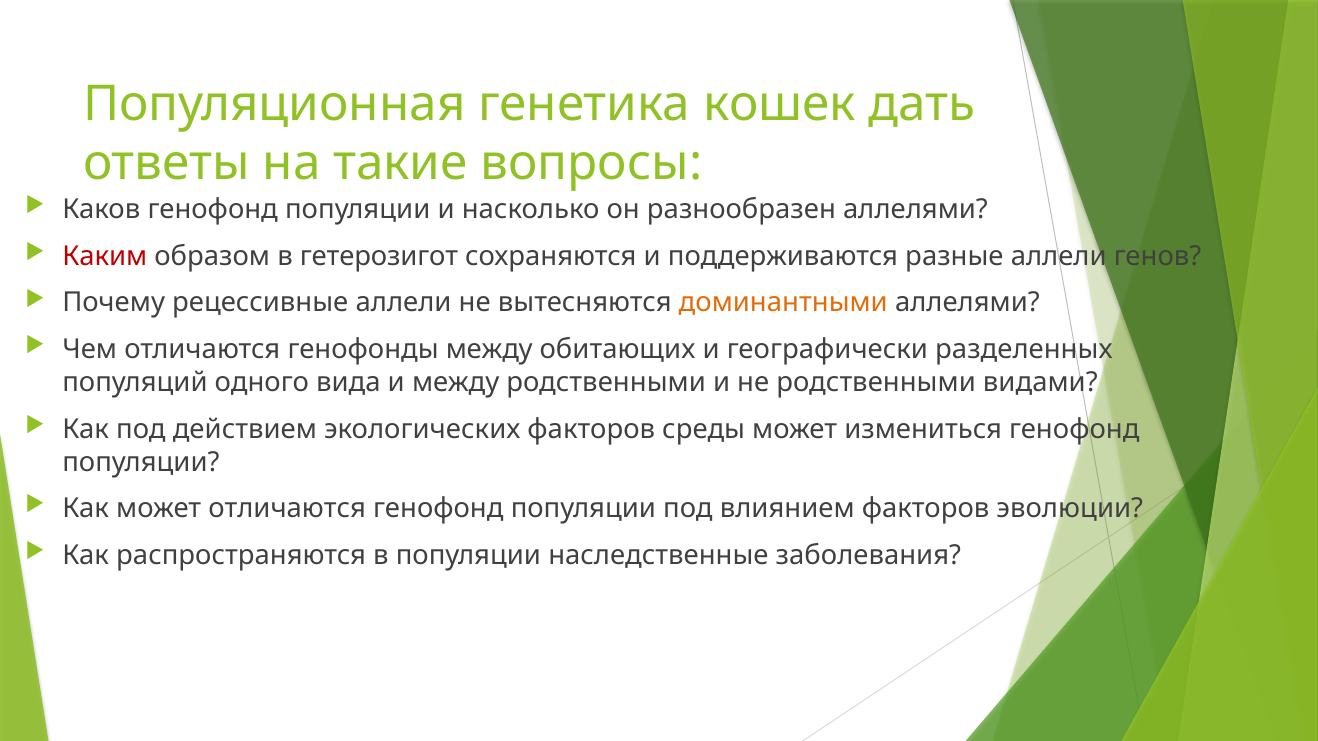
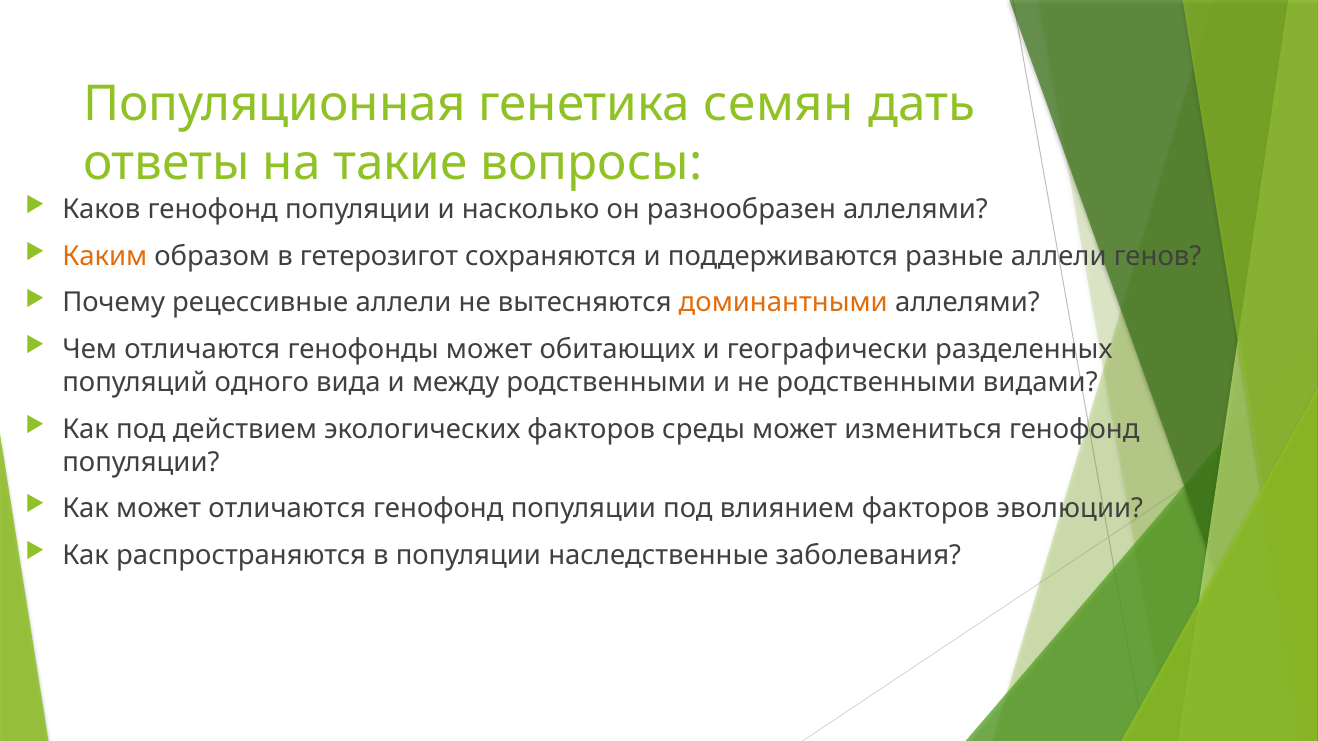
кошек: кошек -> семян (779, 104)
Каким colour: red -> orange (105, 256)
генофонды между: между -> может (489, 350)
